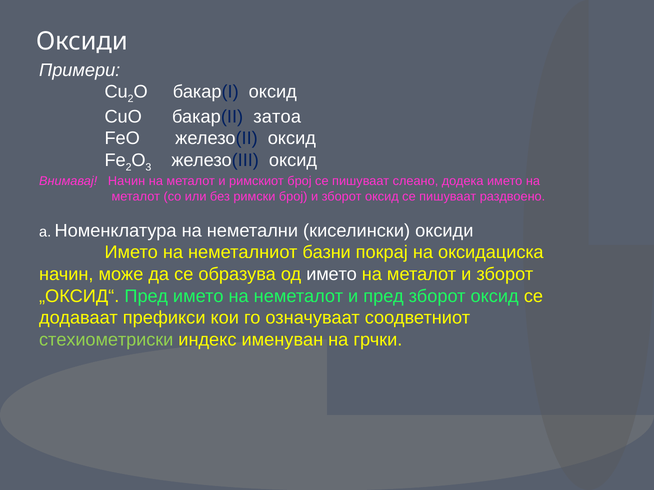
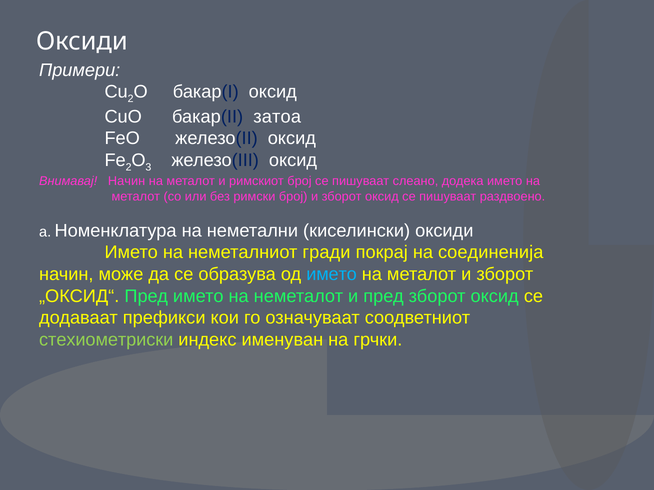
базни: базни -> гради (326, 253)
оксидациска: оксидациска -> соединенија (491, 253)
името colour: white -> light blue (332, 275)
